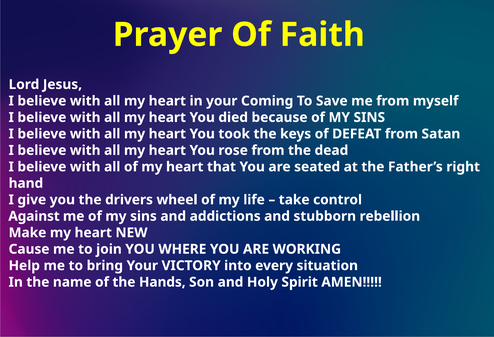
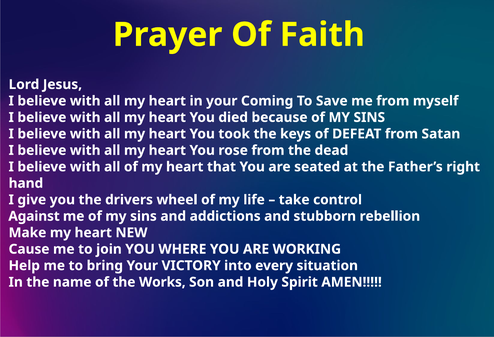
Hands: Hands -> Works (162, 282)
